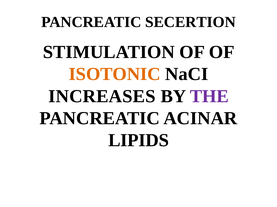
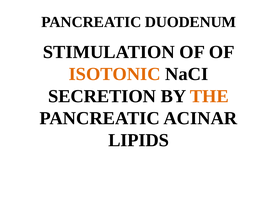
SECERTION: SECERTION -> DUODENUM (191, 22)
INCREASES: INCREASES -> SECRETION (102, 97)
THE colour: purple -> orange (209, 97)
